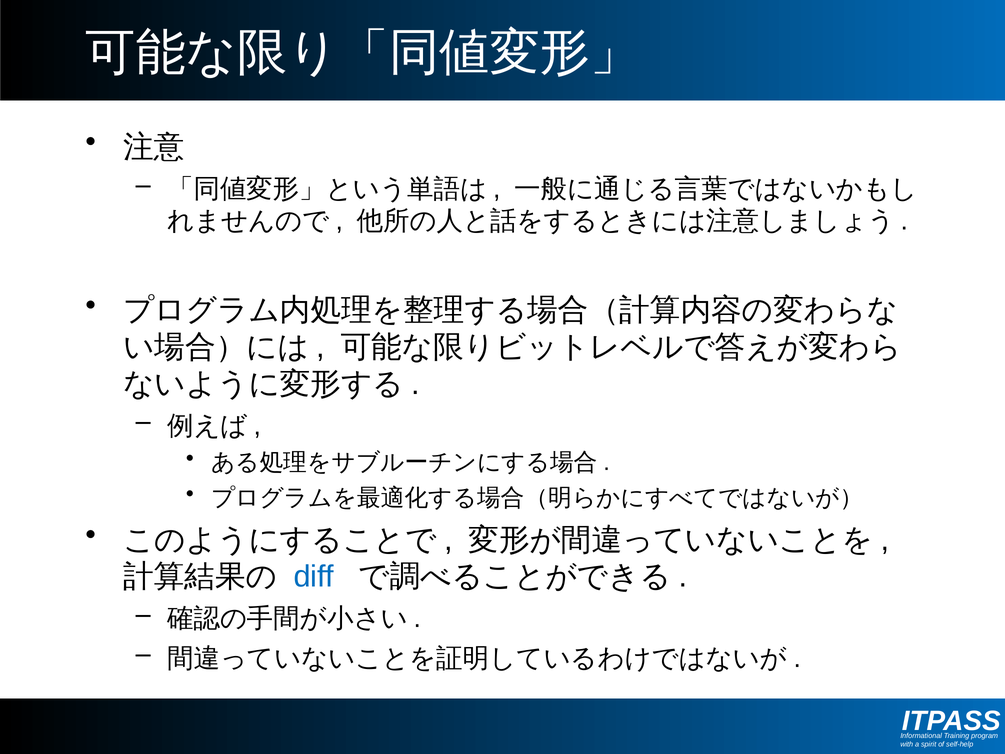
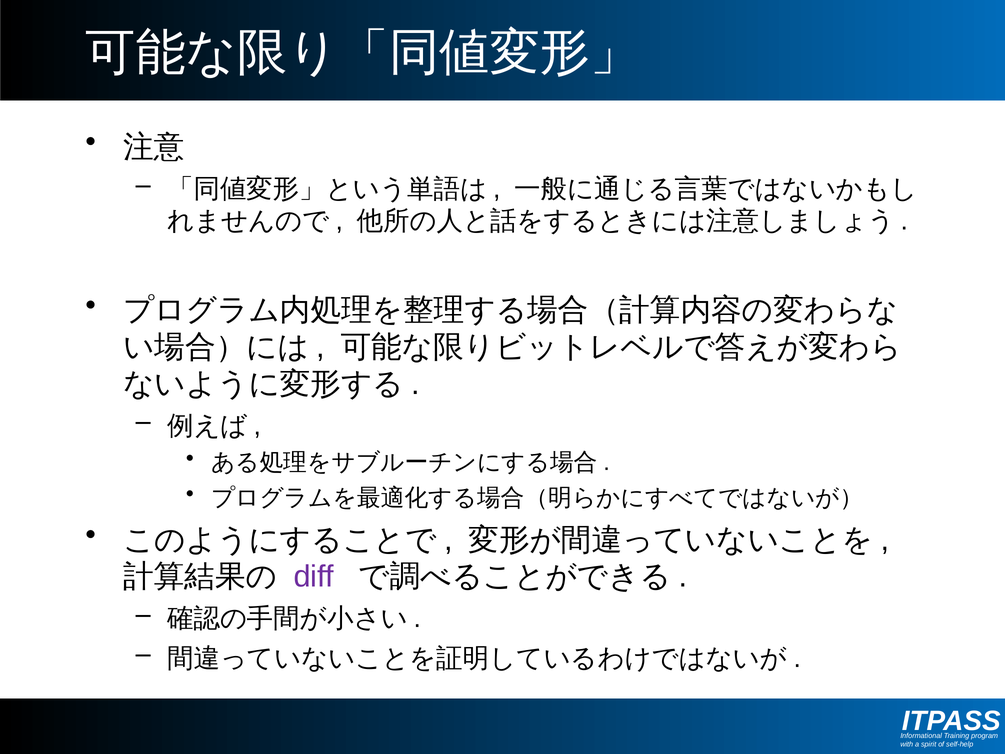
diff colour: blue -> purple (314, 577)
